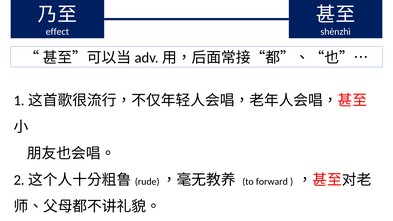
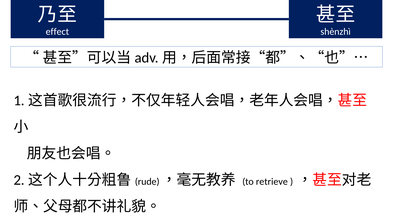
forward: forward -> retrieve (272, 182)
